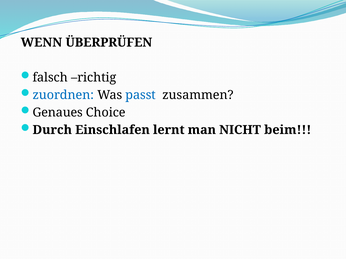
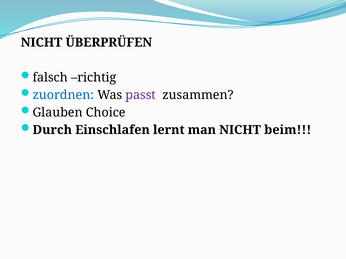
WENN: WENN -> NICHT (41, 43)
passt colour: blue -> purple (141, 95)
Genaues: Genaues -> Glauben (58, 113)
